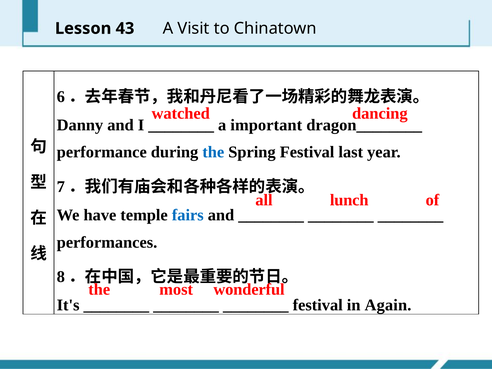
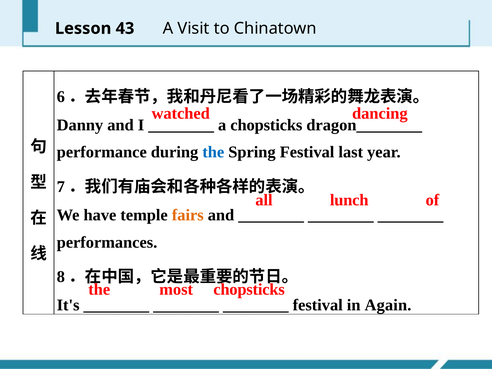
a important: important -> chopsticks (266, 125)
fairs colour: blue -> orange (188, 215)
most wonderful: wonderful -> chopsticks (249, 289)
